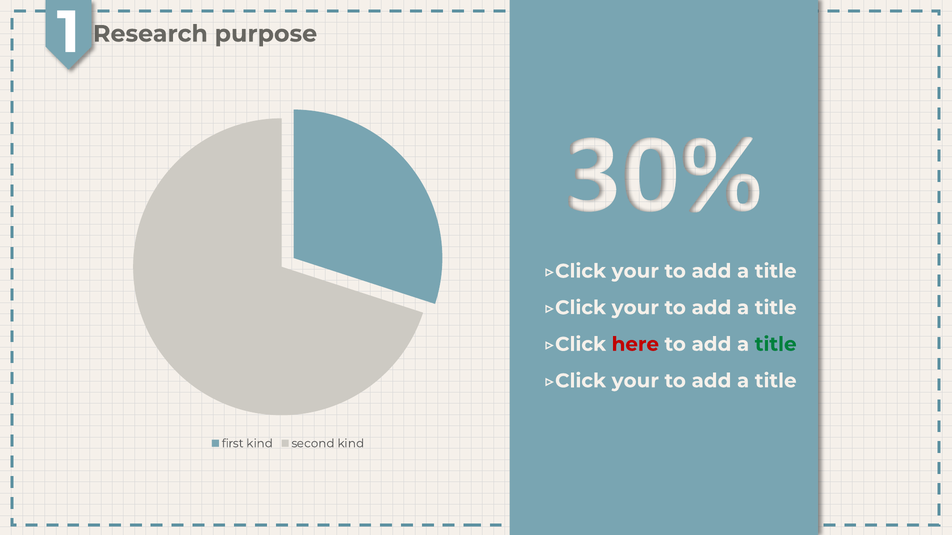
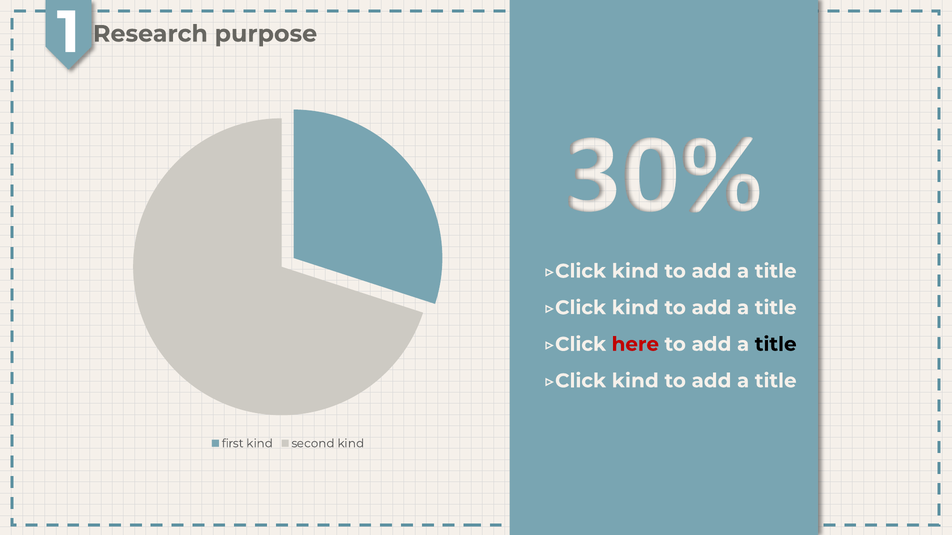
your: your -> kind (635, 271)
your: your -> kind (635, 308)
title colour: green -> black (776, 345)
your: your -> kind (635, 381)
